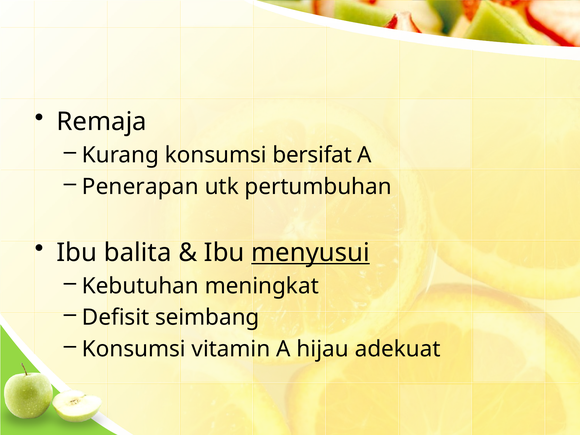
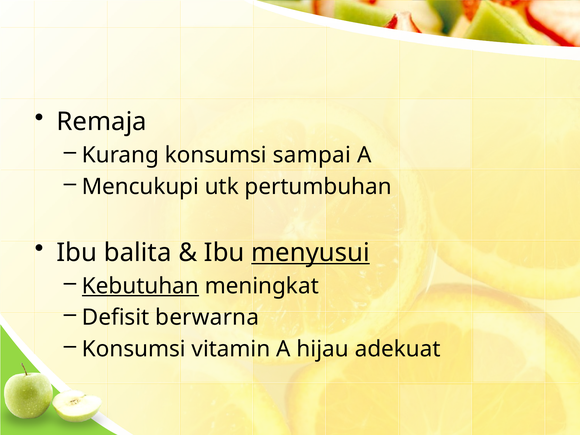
bersifat: bersifat -> sampai (312, 155)
Penerapan: Penerapan -> Mencukupi (140, 187)
Kebutuhan underline: none -> present (140, 286)
seimbang: seimbang -> berwarna (207, 317)
